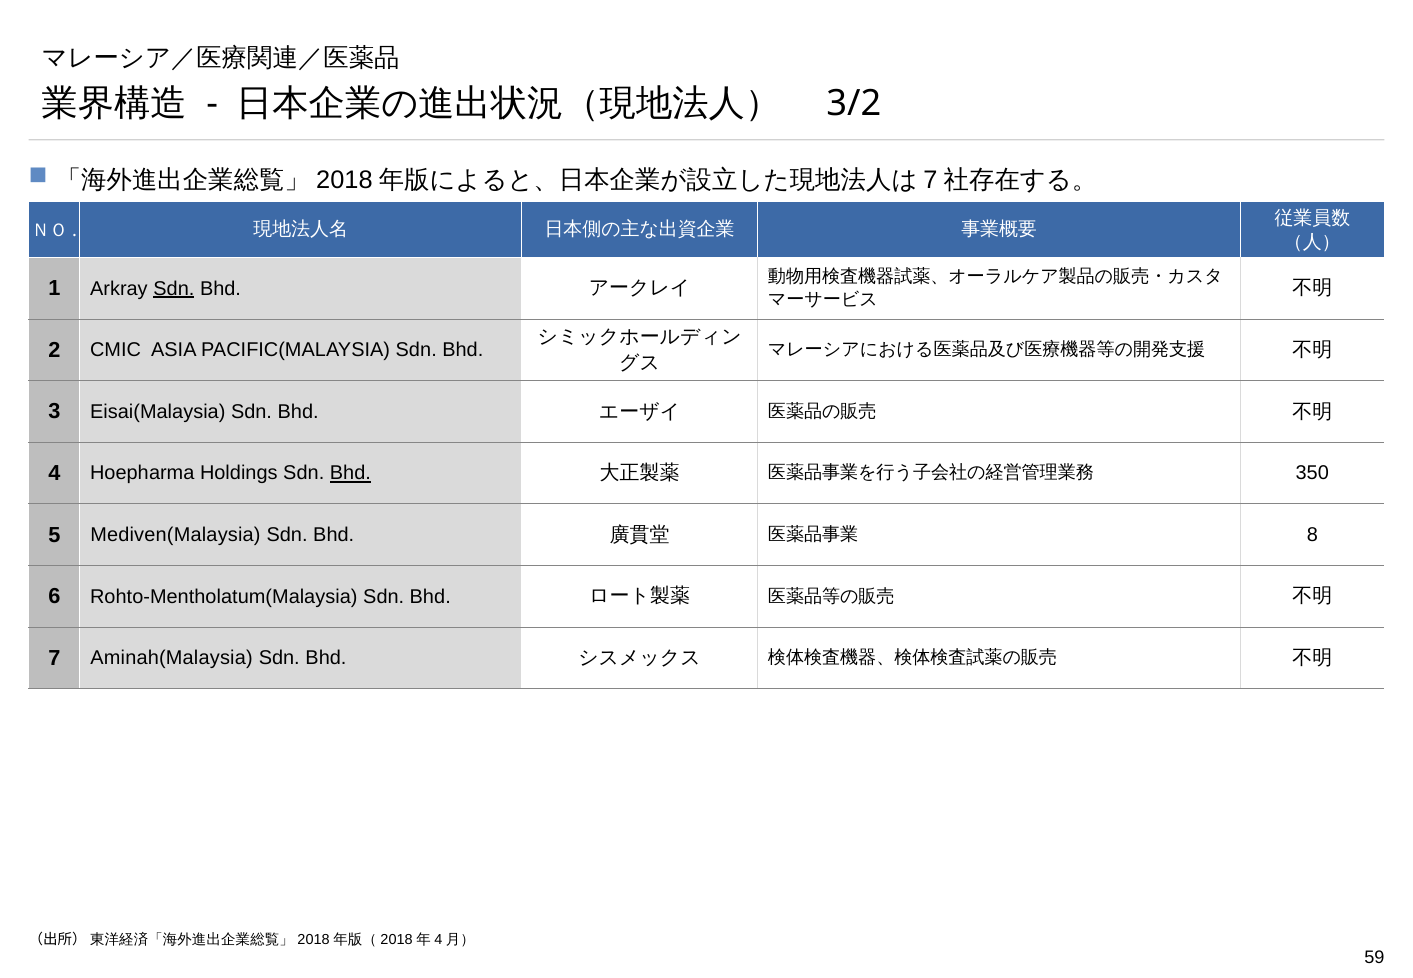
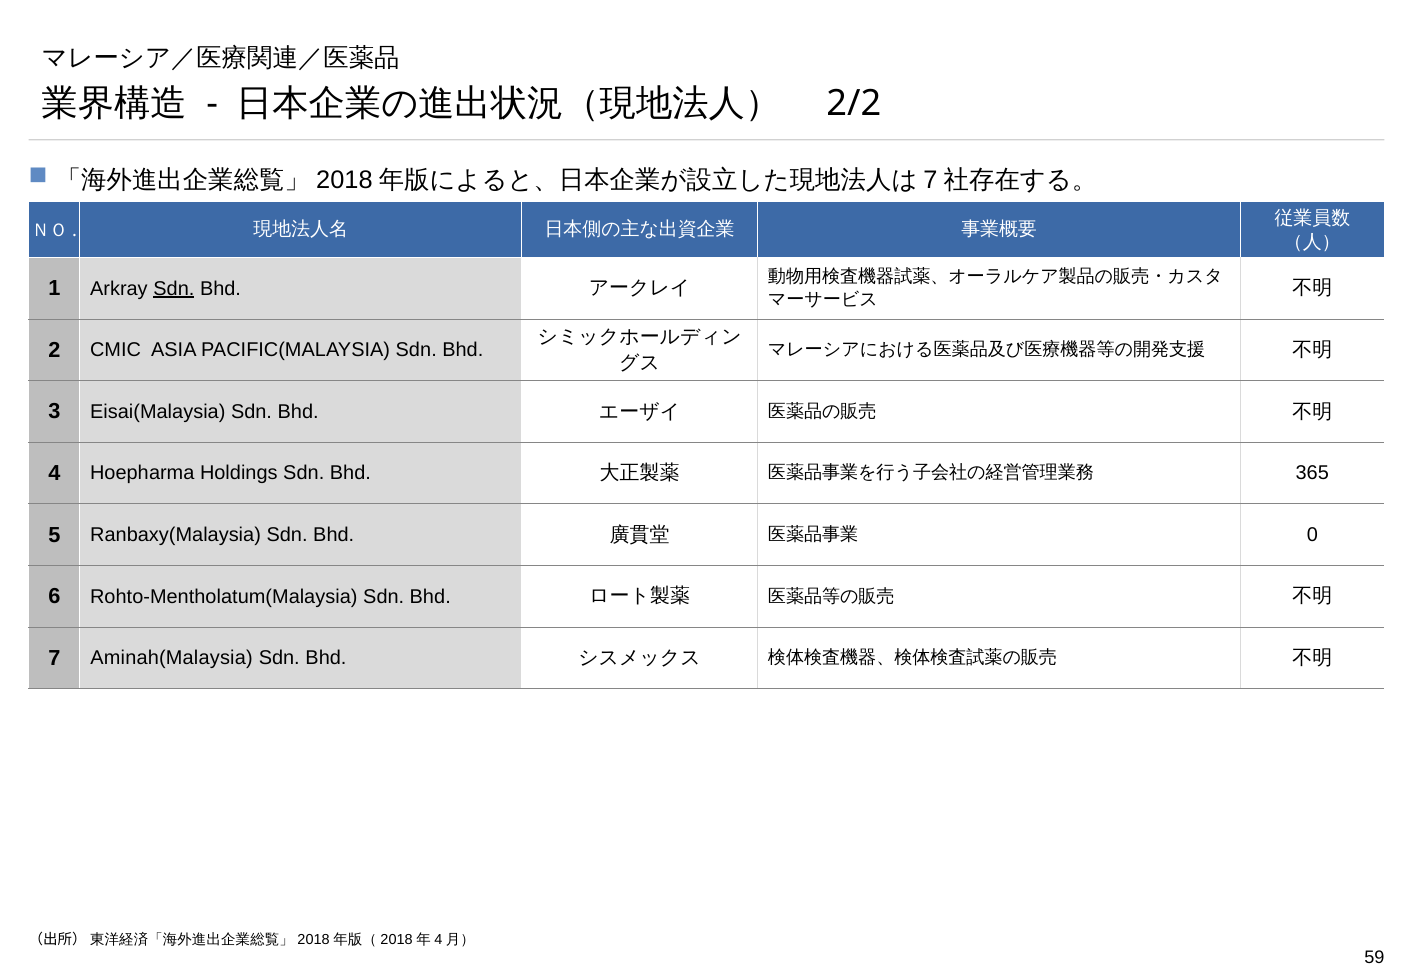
3/2: 3/2 -> 2/2 (854, 104)
Bhd underline: present -> none (350, 473)
350: 350 -> 365 (1312, 473)
Mediven(Malaysia: Mediven(Malaysia -> Ranbaxy(Malaysia (176, 535)
8: 8 -> 0 (1312, 535)
